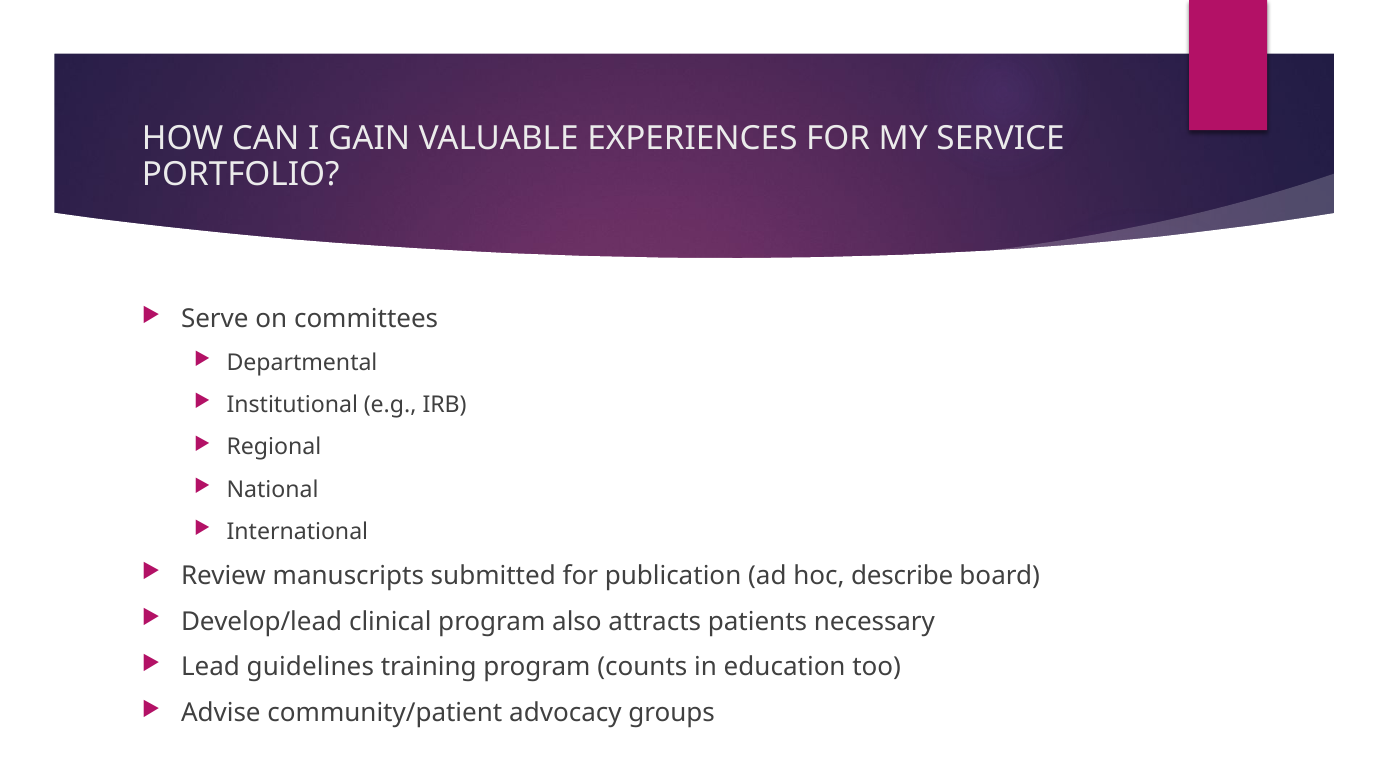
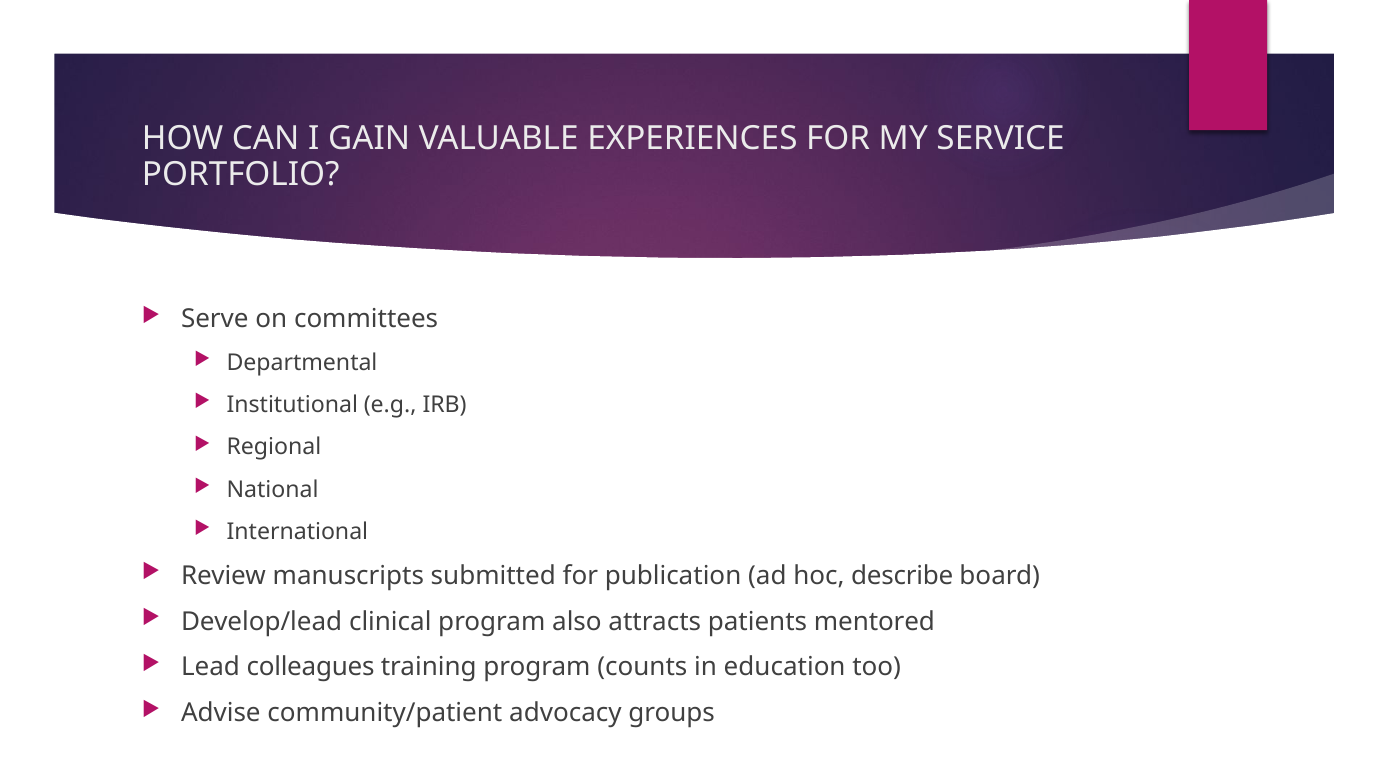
necessary: necessary -> mentored (874, 622)
guidelines: guidelines -> colleagues (311, 667)
